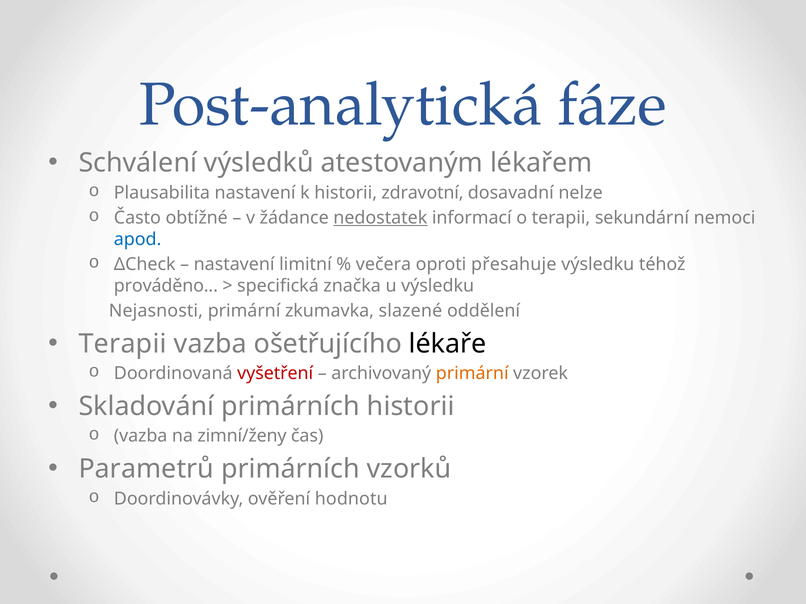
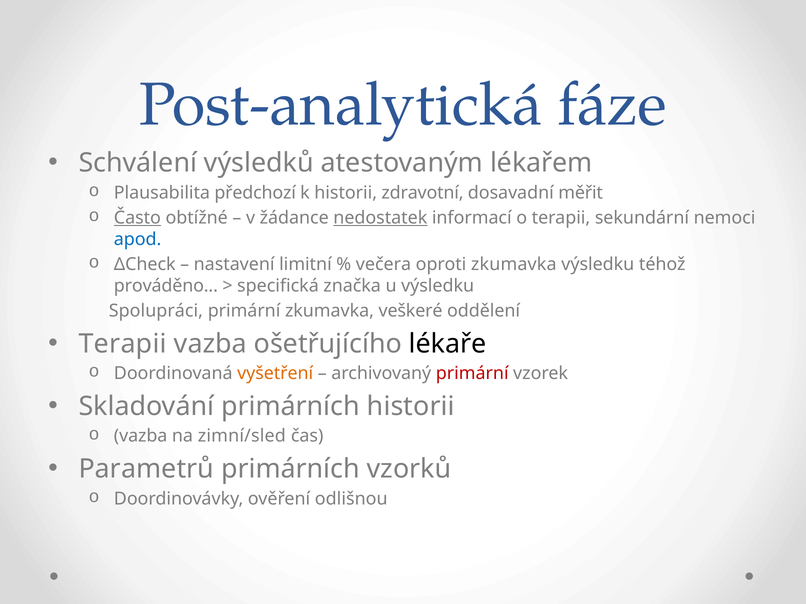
Plausabilita nastavení: nastavení -> předchozí (255, 193)
nelze: nelze -> měřit (581, 193)
Často underline: none -> present (137, 218)
oproti přesahuje: přesahuje -> zkumavka (514, 265)
Nejasnosti: Nejasnosti -> Spolupráci (156, 311)
slazené: slazené -> veškeré (411, 311)
vyšetření colour: red -> orange (275, 374)
primární colour: orange -> red (472, 374)
zimní/ženy: zimní/ženy -> zimní/sled (242, 436)
hodnotu: hodnotu -> odlišnou (351, 499)
